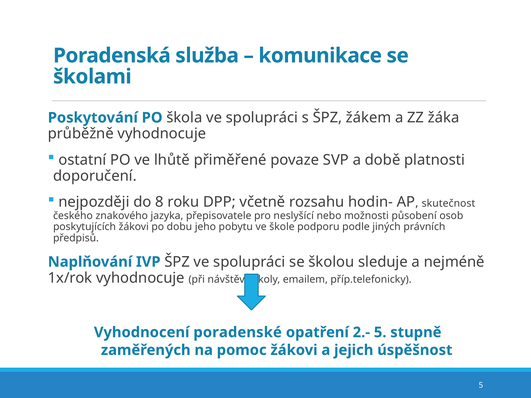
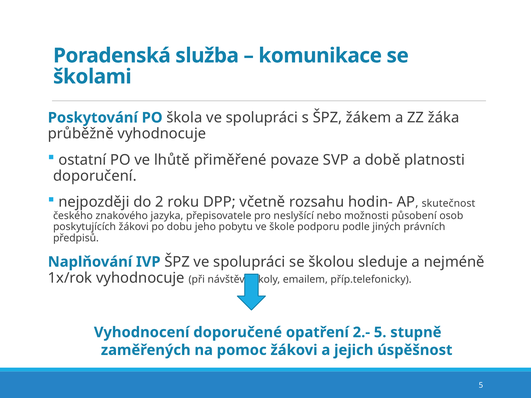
8: 8 -> 2 (159, 202)
poradenské: poradenské -> doporučené (238, 333)
